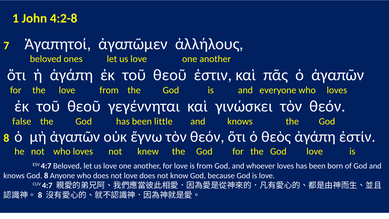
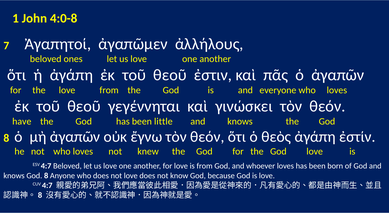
4:2-8: 4:2-8 -> 4:0-8 (64, 18)
false: false -> have (22, 122)
